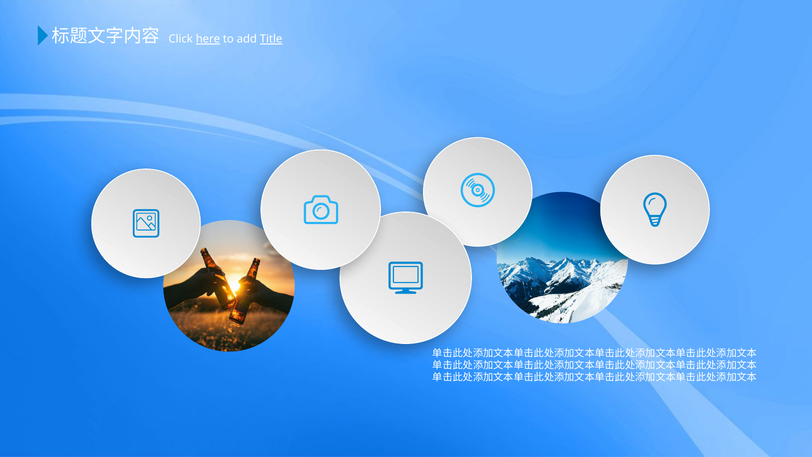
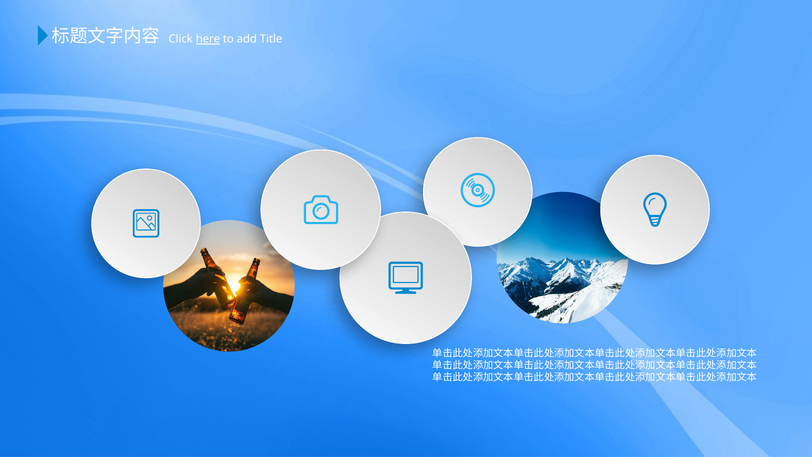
Title underline: present -> none (271, 39)
